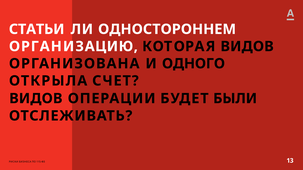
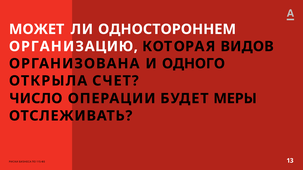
СТАТЬИ: СТАТЬИ -> МОЖЕТ (37, 29)
ВИДОВ: ВИДОВ -> ЧИСЛО (36, 99)
БЫЛИ: БЫЛИ -> МЕРЫ (235, 99)
